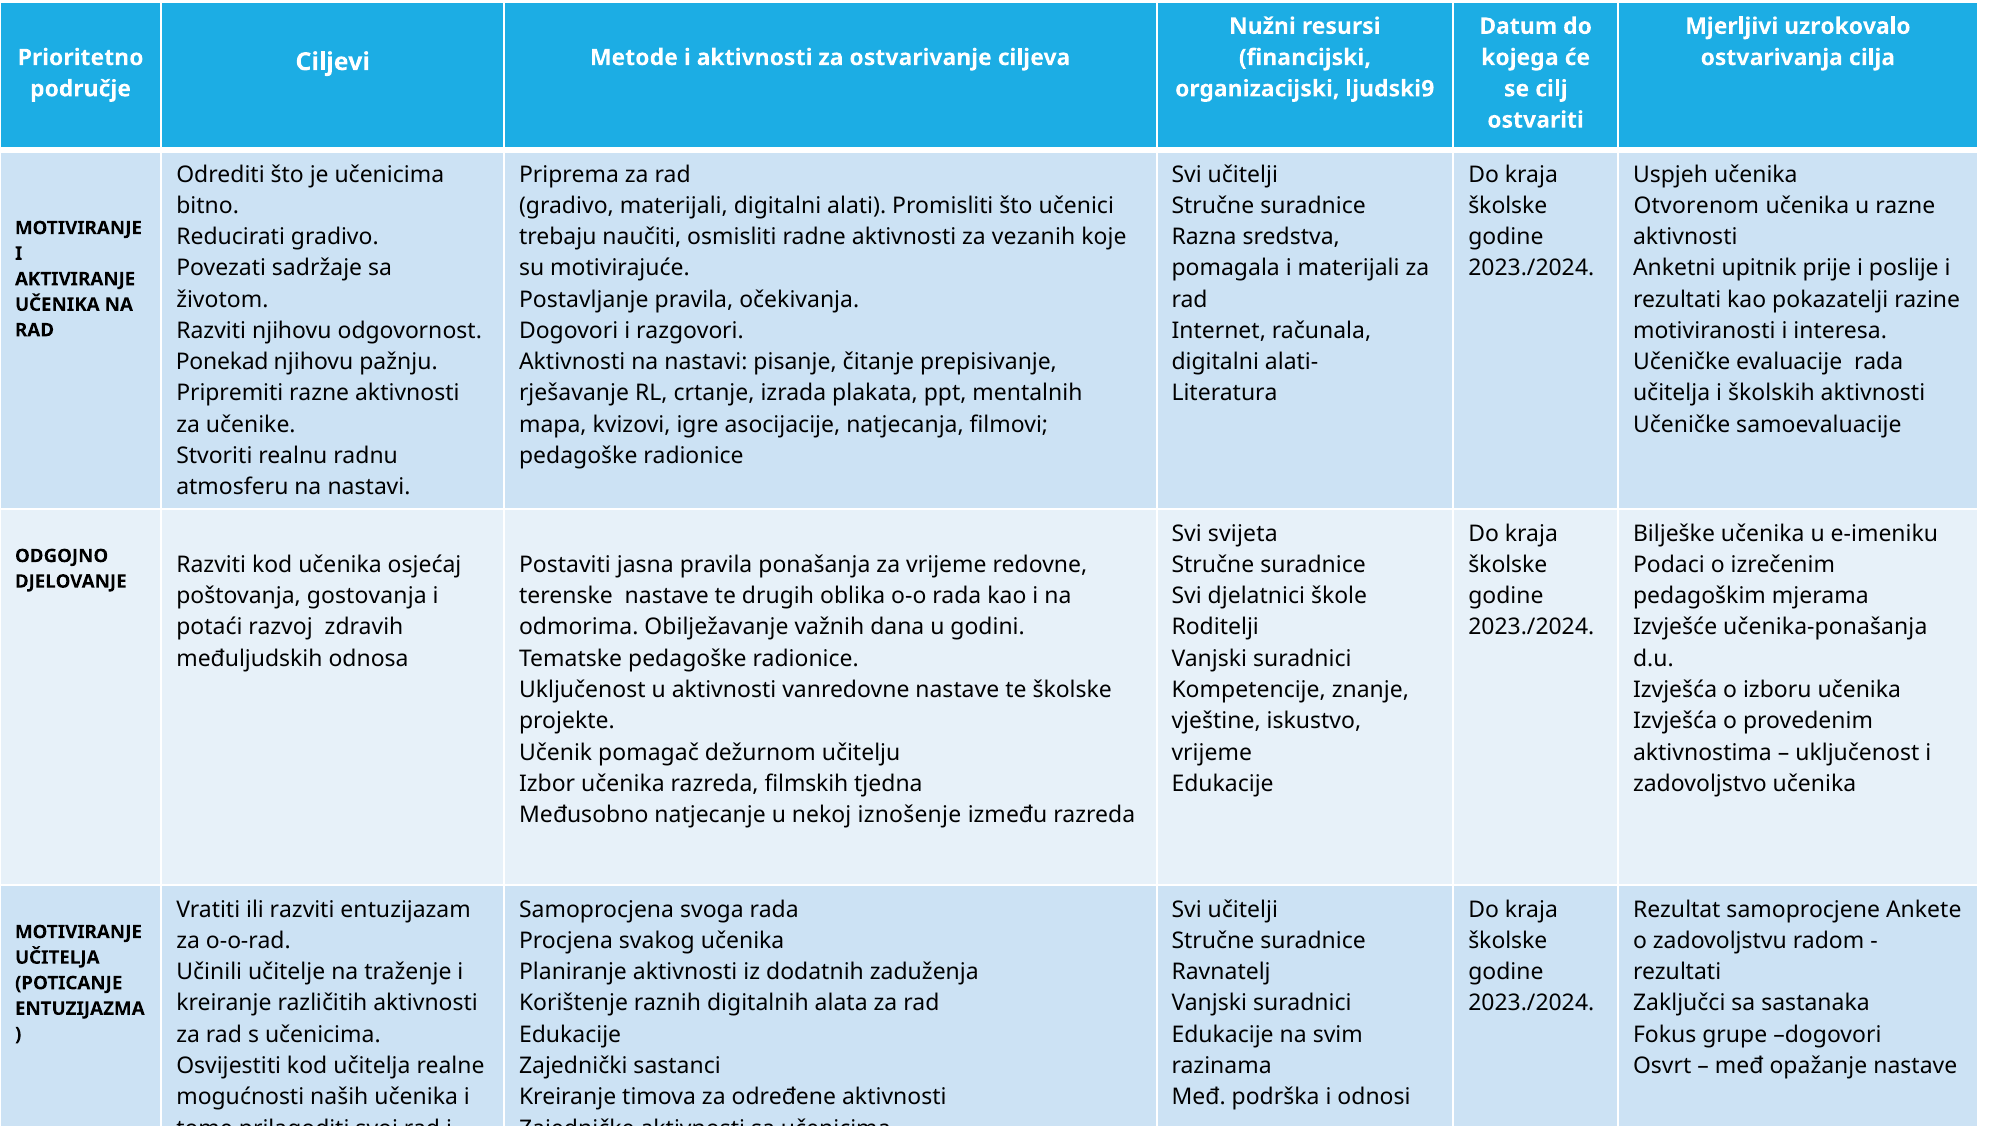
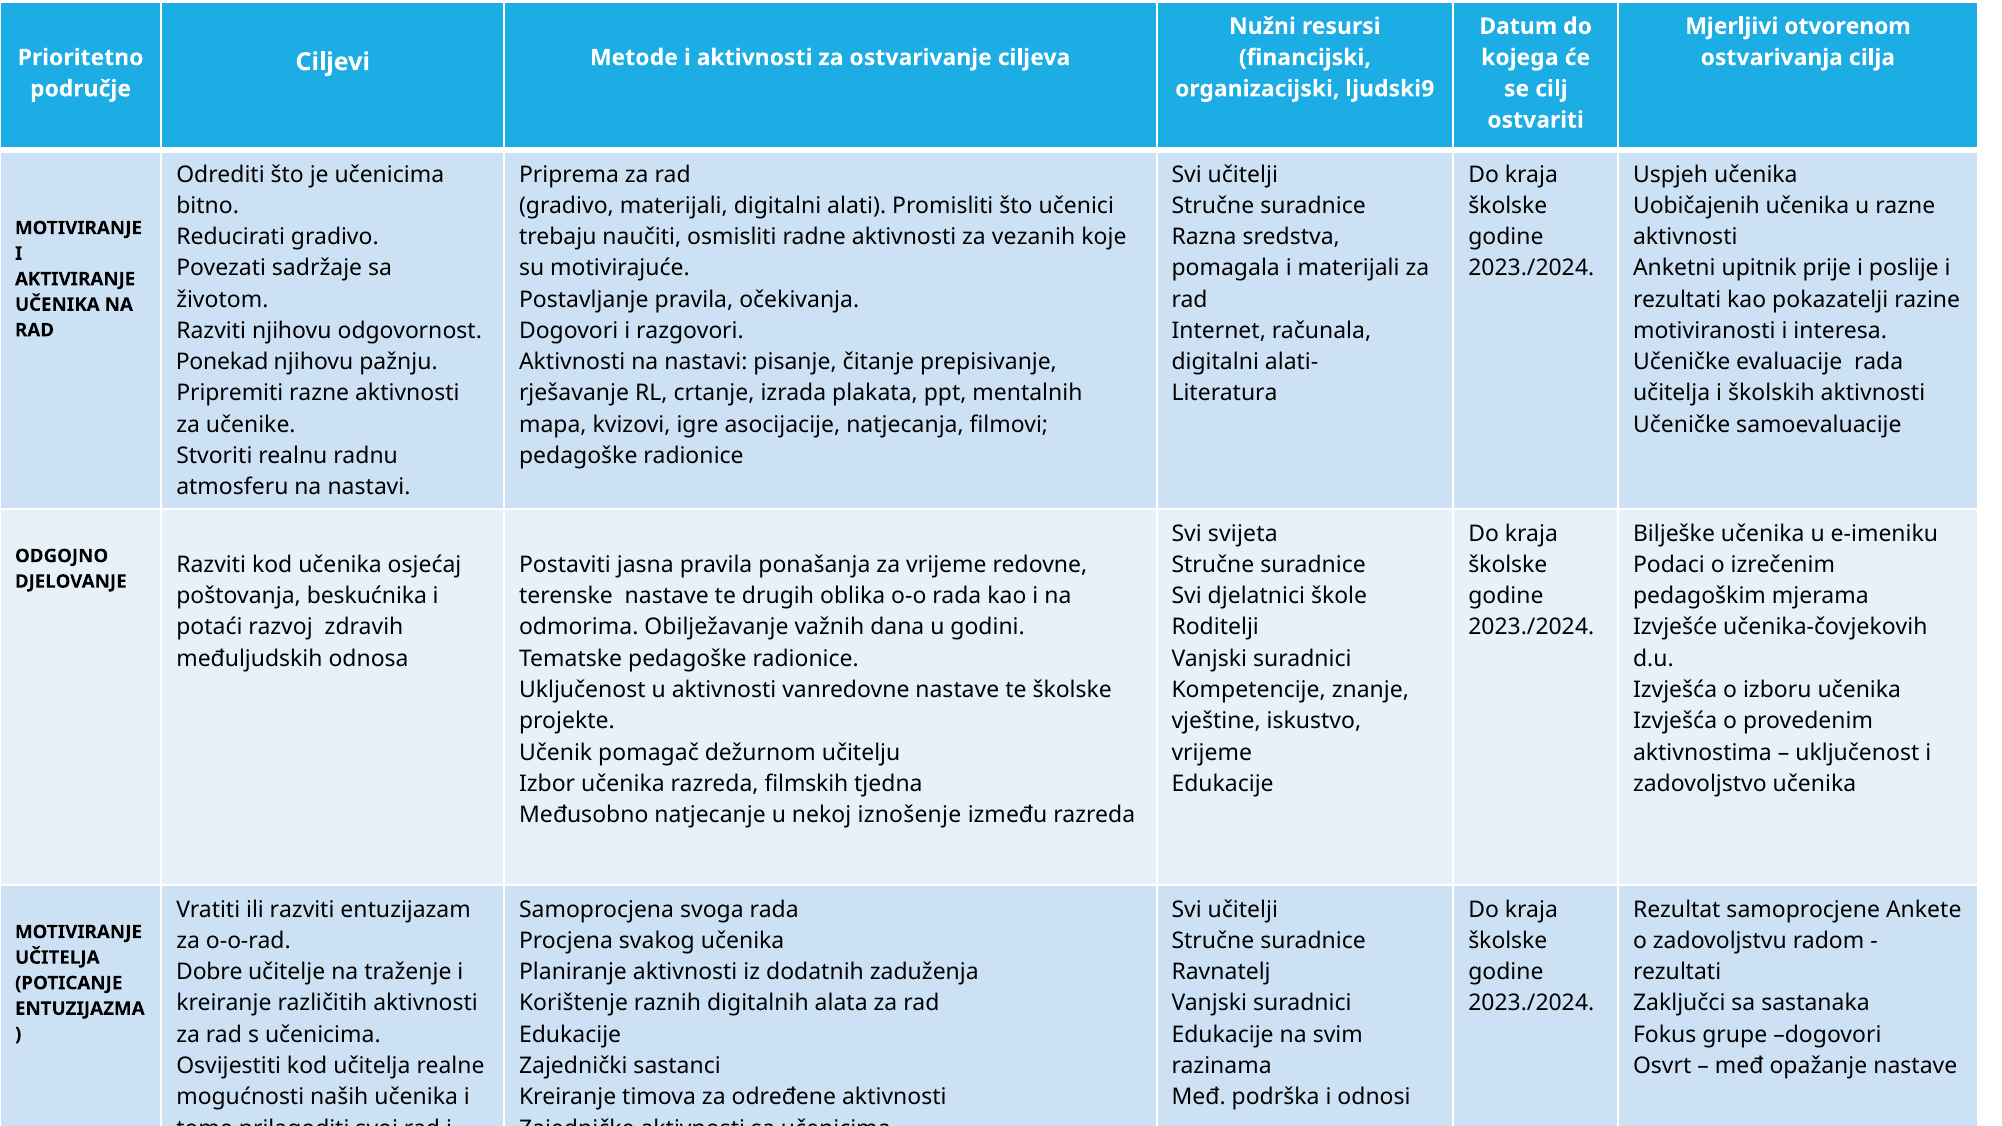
uzrokovalo: uzrokovalo -> otvorenom (1847, 26)
Otvorenom: Otvorenom -> Uobičajenih (1696, 206)
gostovanja: gostovanja -> beskućnika (367, 596)
učenika-ponašanja: učenika-ponašanja -> učenika-čovjekovih (1825, 627)
Učinili: Učinili -> Dobre (209, 972)
